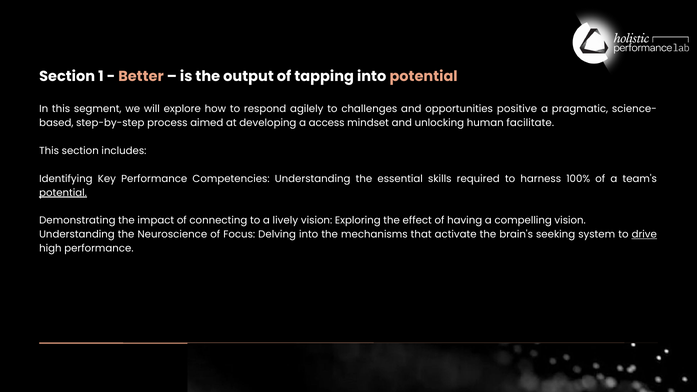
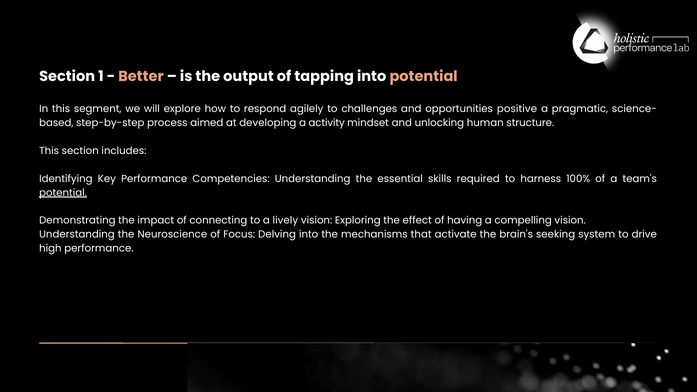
access: access -> activity (327, 123)
facilitate: facilitate -> structure (530, 123)
drive underline: present -> none (644, 234)
